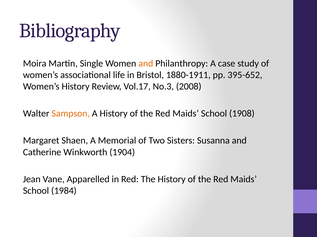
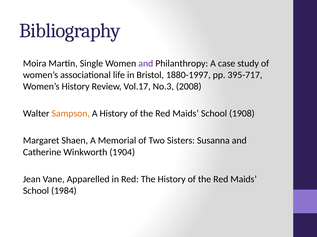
and colour: orange -> purple (146, 64)
1880-1911: 1880-1911 -> 1880-1997 (188, 75)
395-652: 395-652 -> 395-717 (245, 75)
